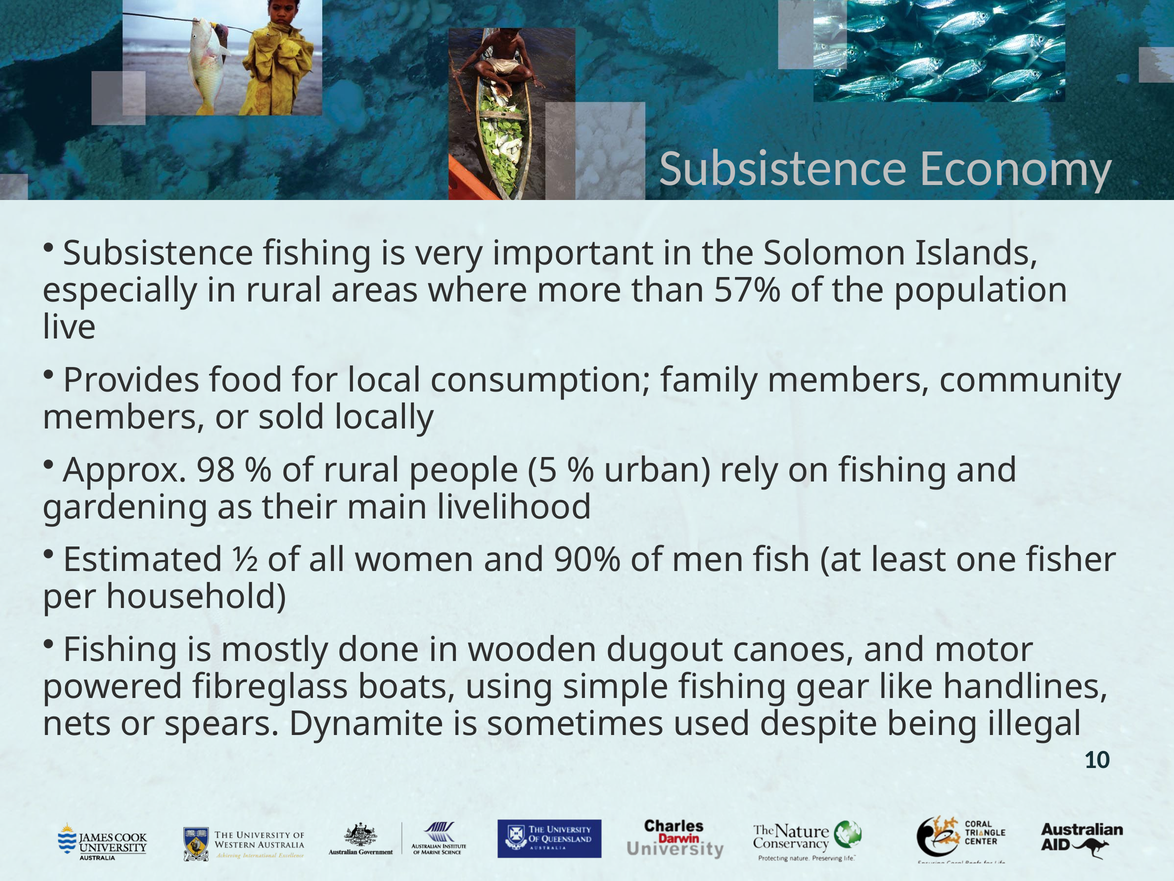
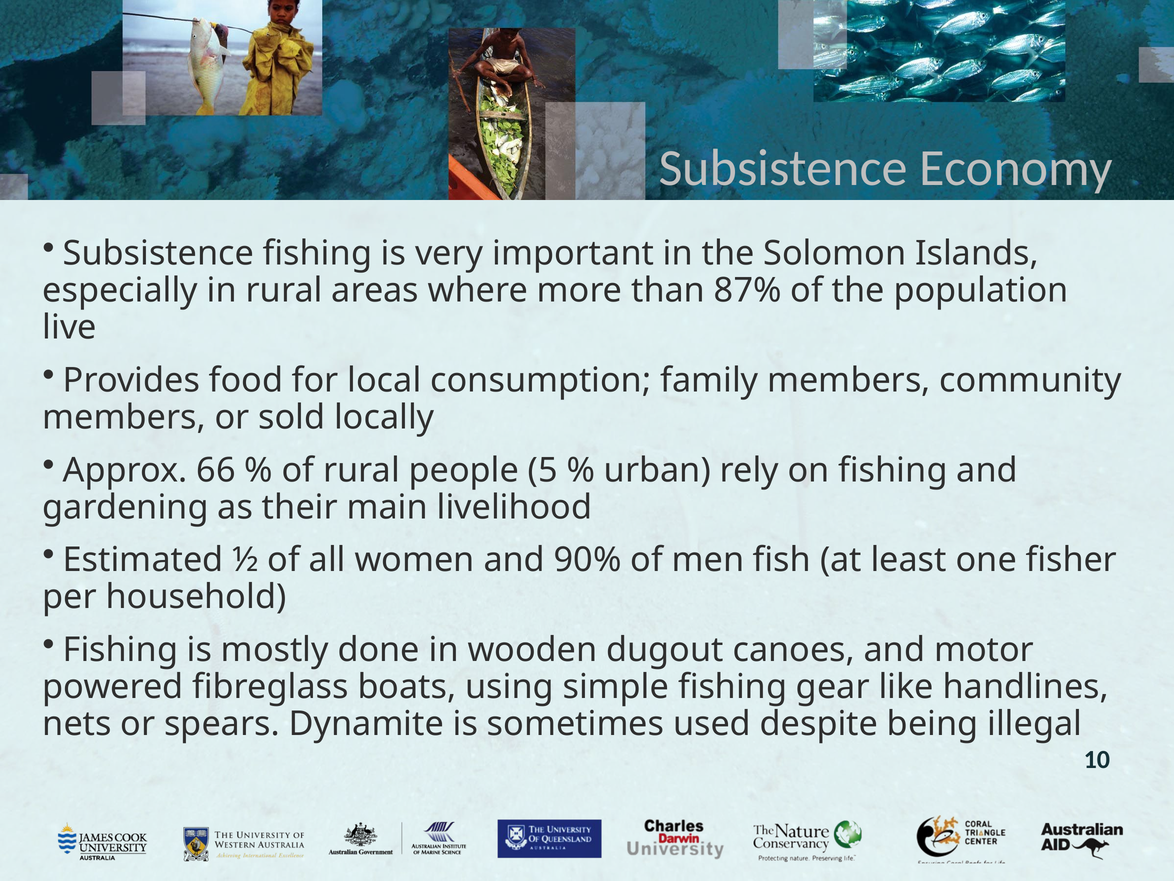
57%: 57% -> 87% (748, 291)
98: 98 -> 66 (216, 470)
